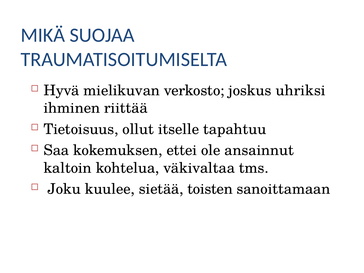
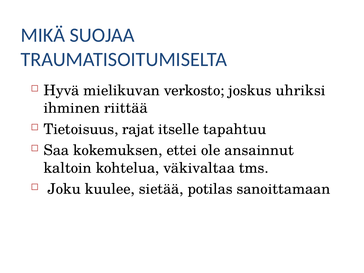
ollut: ollut -> rajat (138, 129)
toisten: toisten -> potilas (210, 189)
